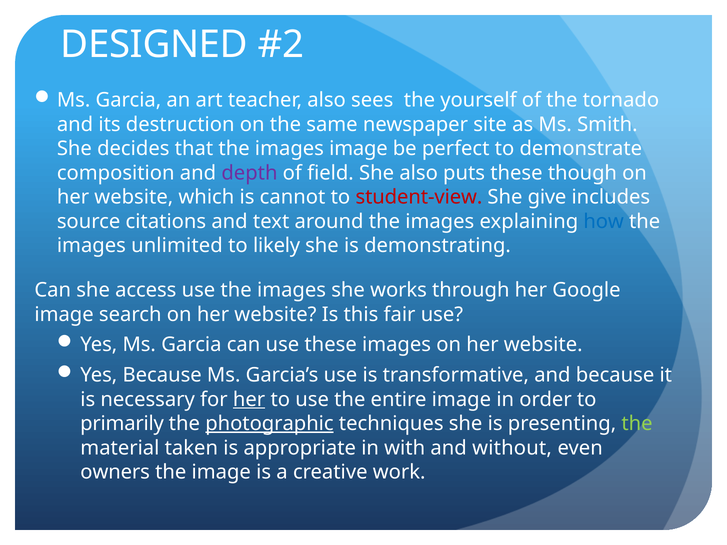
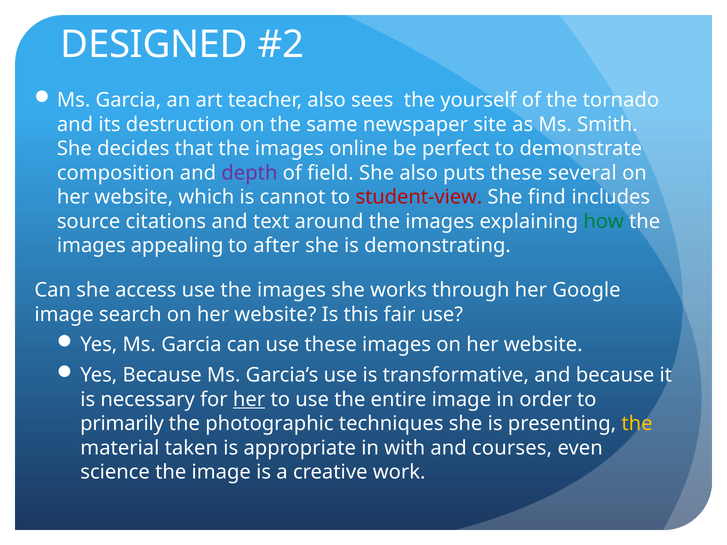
images image: image -> online (358, 149)
though: though -> several (582, 173)
give: give -> find (547, 197)
how colour: blue -> green (604, 222)
unlimited: unlimited -> appealing (177, 246)
likely: likely -> after (276, 246)
photographic underline: present -> none (269, 424)
the colour: light green -> yellow (637, 424)
without: without -> courses (512, 448)
owners: owners -> science (115, 472)
